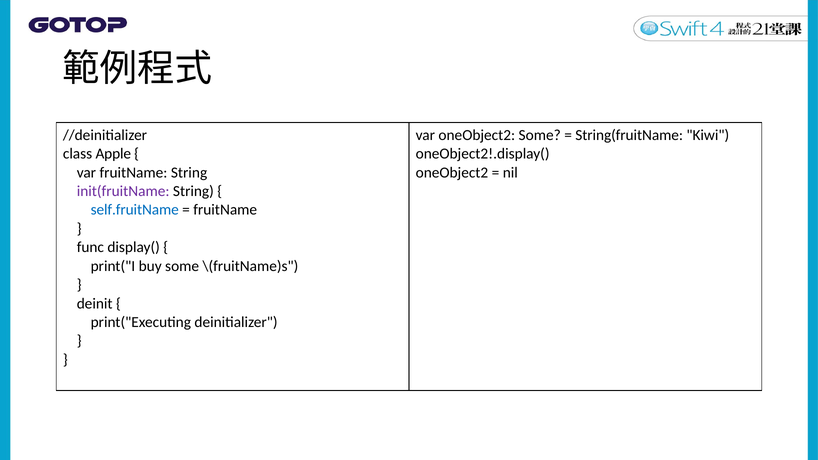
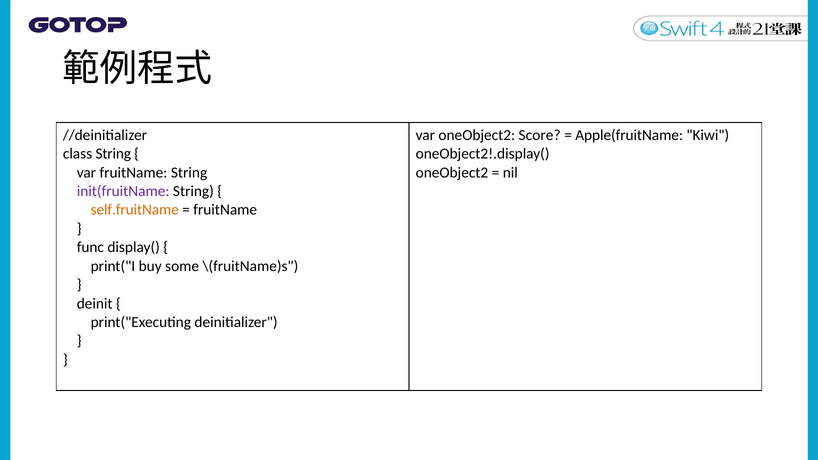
oneObject2 Some: Some -> Score (540, 135)
String(fruitName: String(fruitName -> Apple(fruitName (629, 135)
class Apple: Apple -> String (113, 154)
self.fruitName colour: blue -> orange (135, 210)
